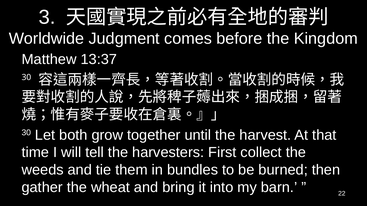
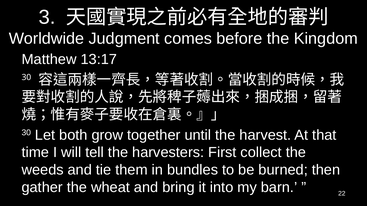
13:37: 13:37 -> 13:17 (99, 60)
